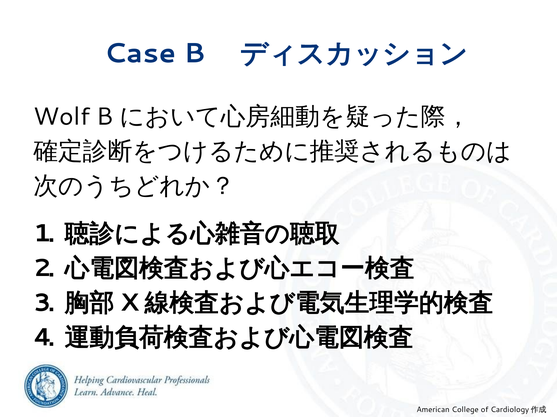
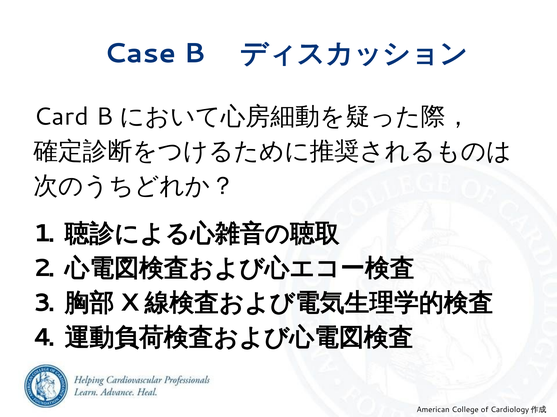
Wolf: Wolf -> Card (61, 117)
